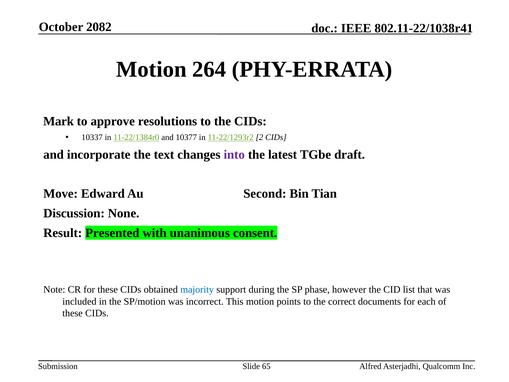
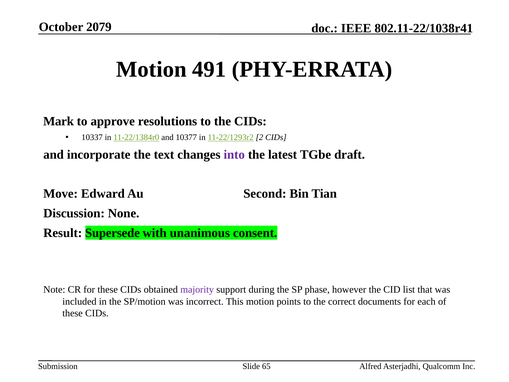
2082: 2082 -> 2079 (99, 27)
264: 264 -> 491 (209, 69)
Presented: Presented -> Supersede (112, 233)
majority colour: blue -> purple (197, 289)
